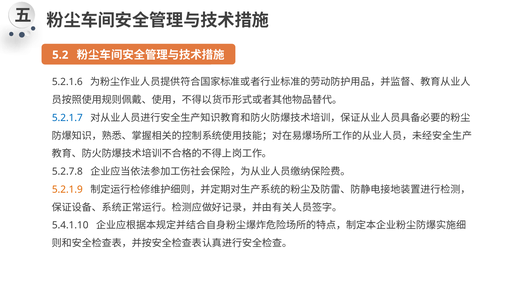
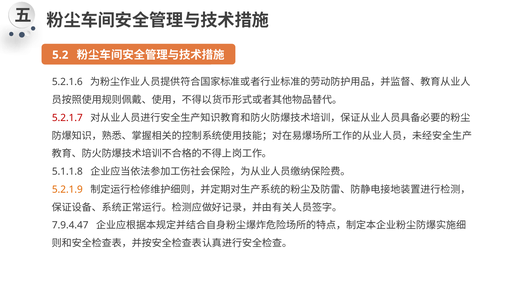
5.2.1.7 colour: blue -> red (67, 118)
5.2.7.8: 5.2.7.8 -> 5.1.1.8 (67, 172)
5.4.1.10: 5.4.1.10 -> 7.9.4.47 (70, 226)
